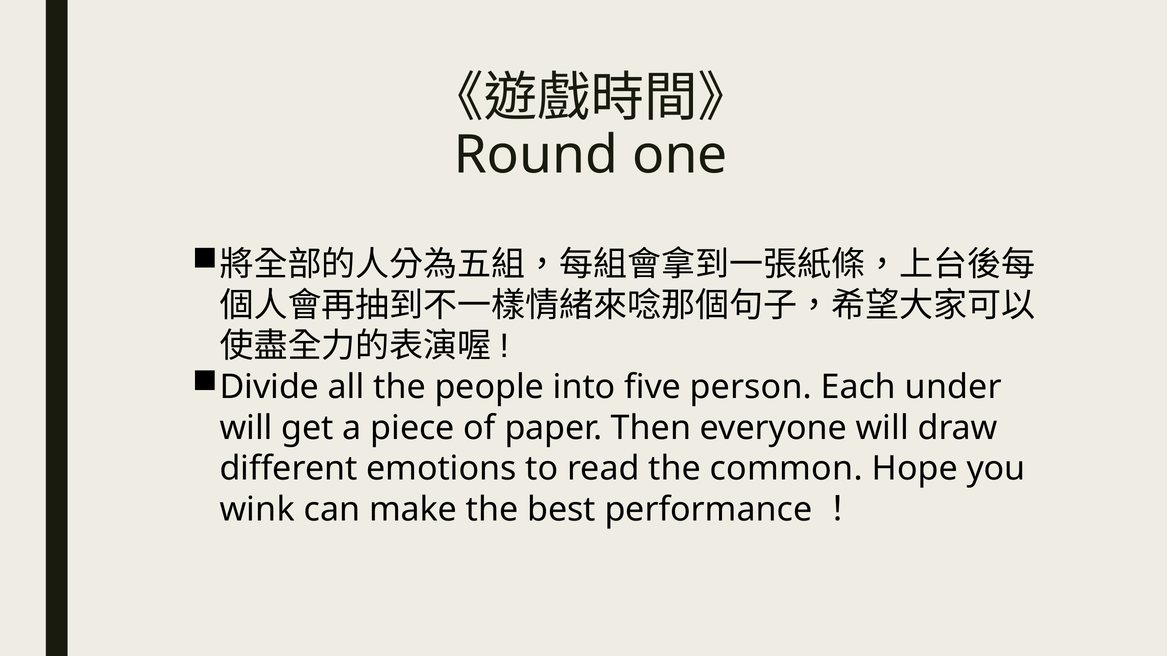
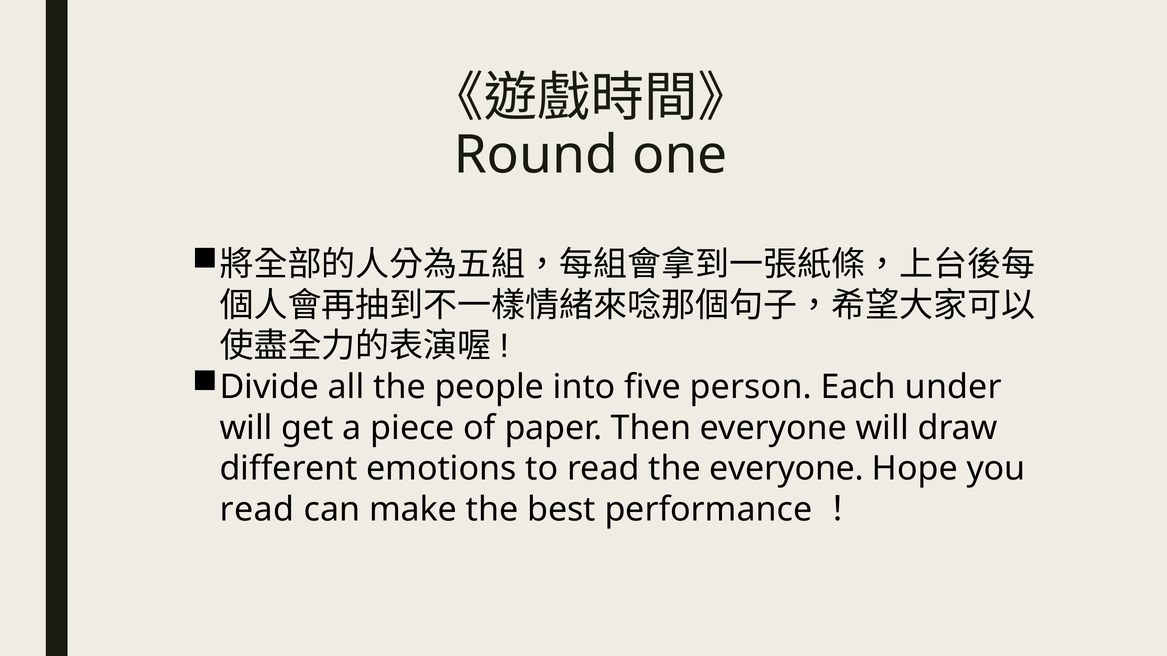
the common: common -> everyone (787, 469)
wink: wink -> read (257, 510)
